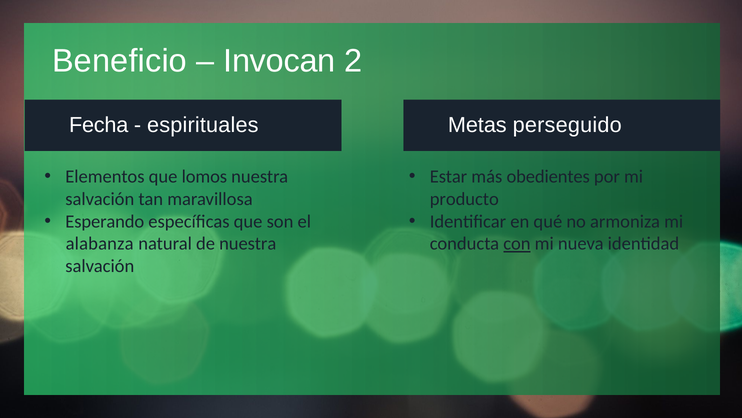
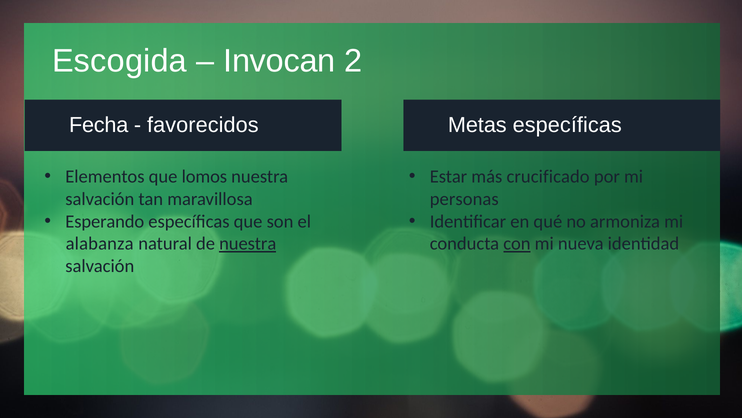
Beneficio: Beneficio -> Escogida (120, 61)
espirituales: espirituales -> favorecidos (203, 125)
Metas perseguido: perseguido -> específicas (567, 125)
obedientes: obedientes -> crucificado (548, 177)
producto: producto -> personas (464, 199)
nuestra underline: none -> present (248, 243)
